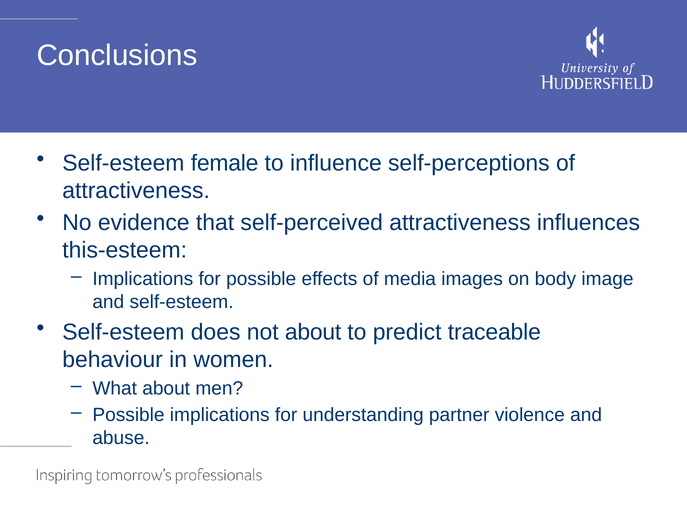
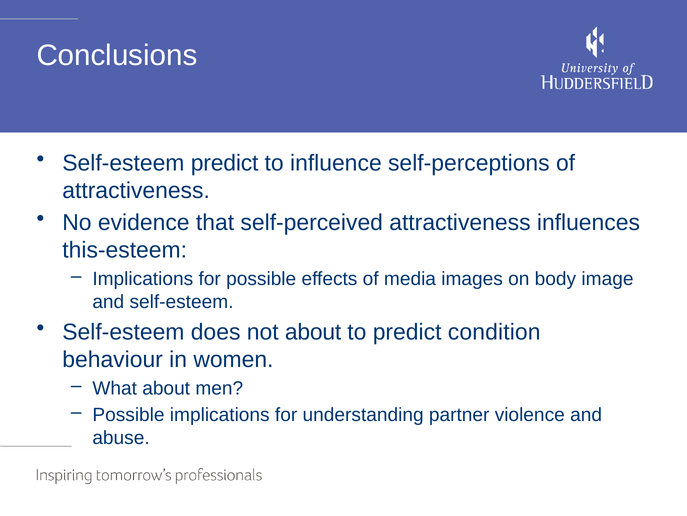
Self-esteem female: female -> predict (225, 163)
traceable: traceable -> condition (494, 332)
